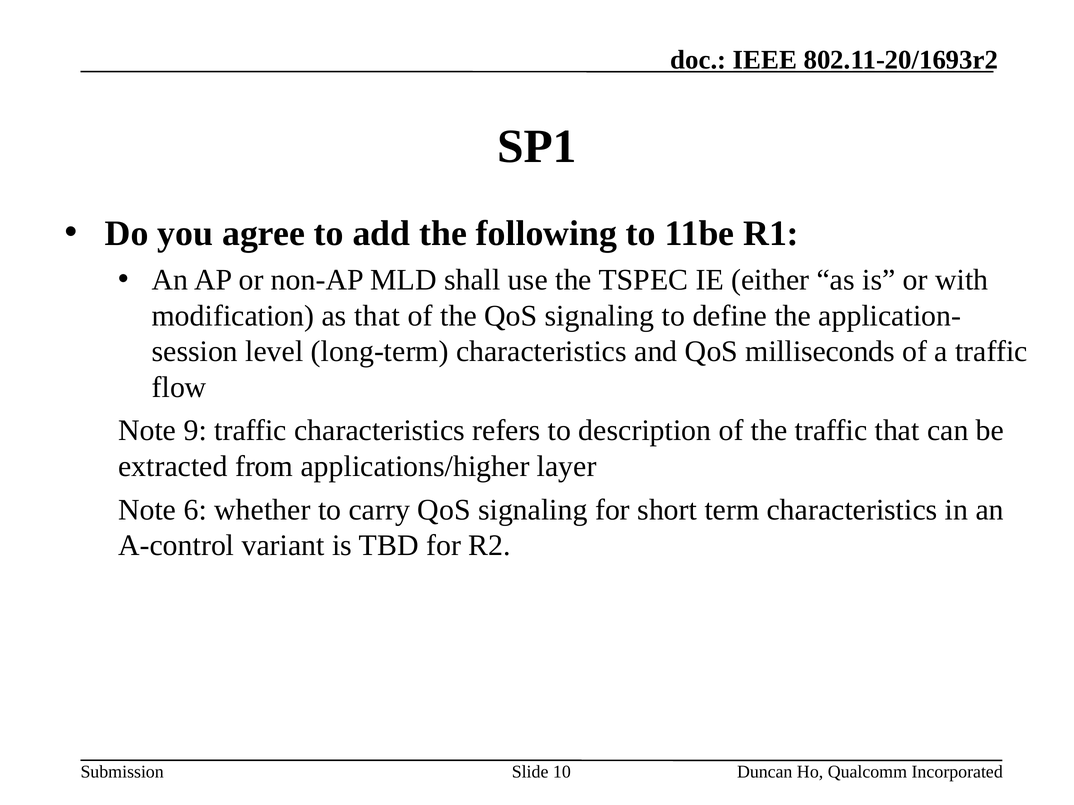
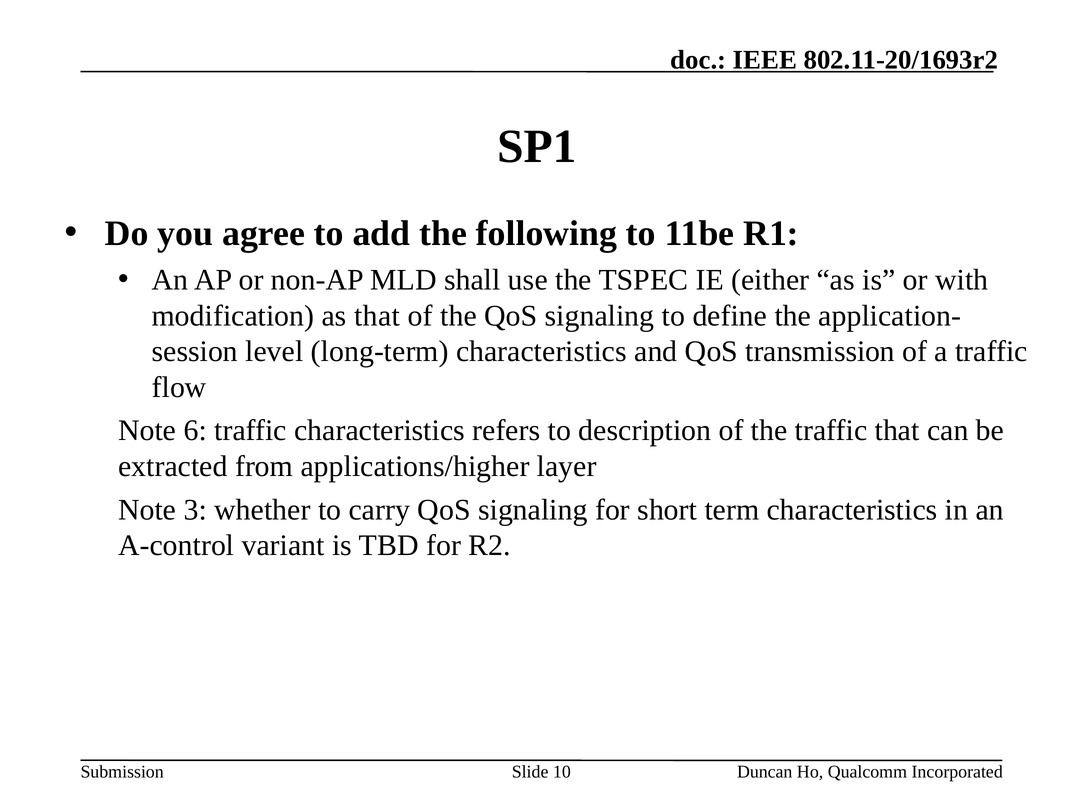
milliseconds: milliseconds -> transmission (820, 352)
9: 9 -> 6 (195, 431)
6: 6 -> 3 (195, 510)
